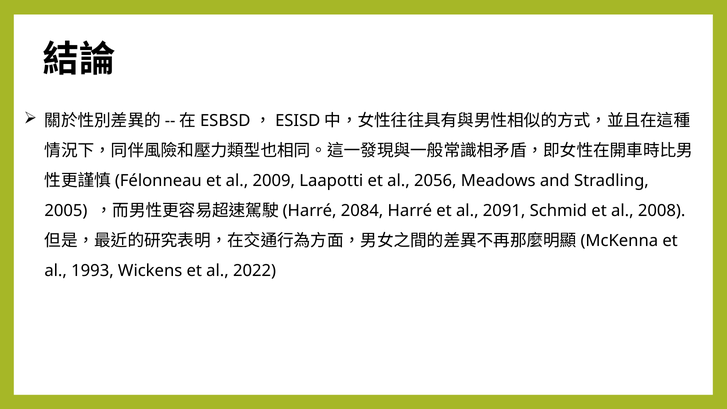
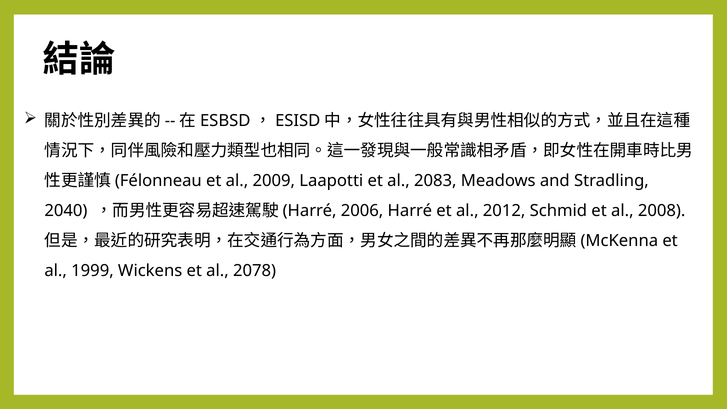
2056: 2056 -> 2083 (435, 181)
2005: 2005 -> 2040 (66, 211)
2084: 2084 -> 2006 (362, 211)
2091: 2091 -> 2012 (504, 211)
1993: 1993 -> 1999 (92, 271)
2022: 2022 -> 2078 (255, 271)
